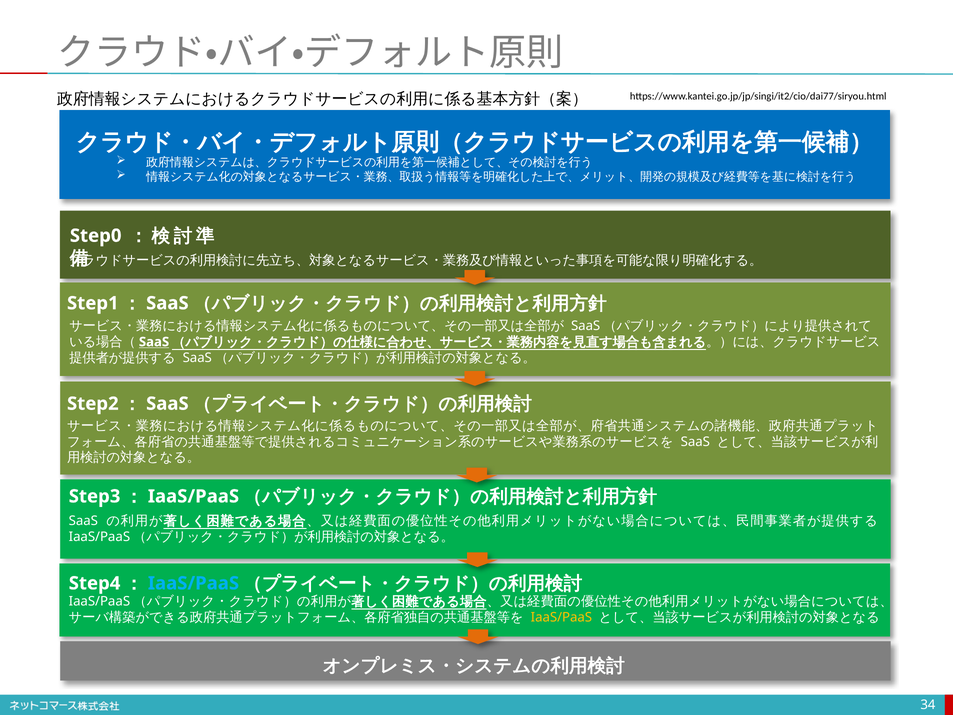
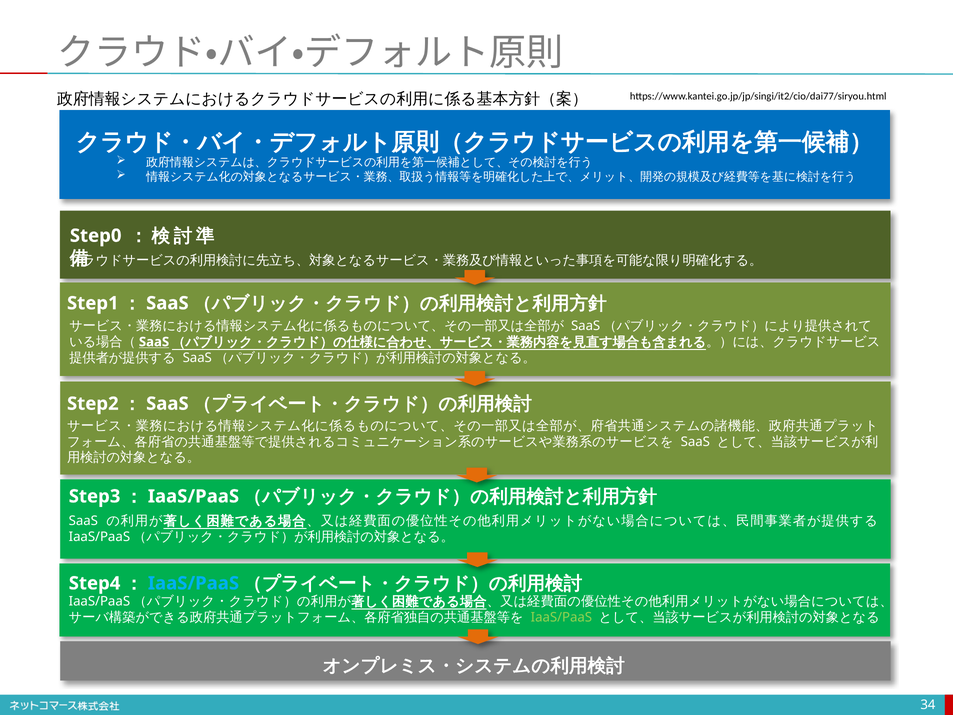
IaaS/PaaS colour: yellow -> light green (561, 617)
